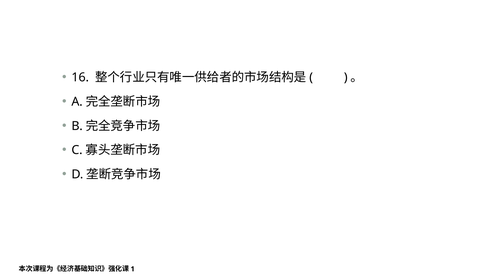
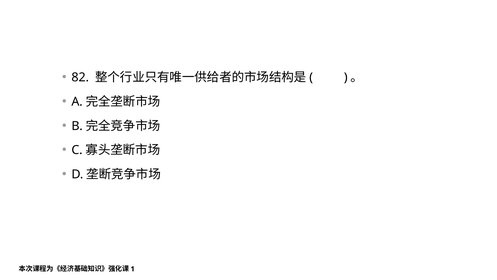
16: 16 -> 82 (80, 77)
